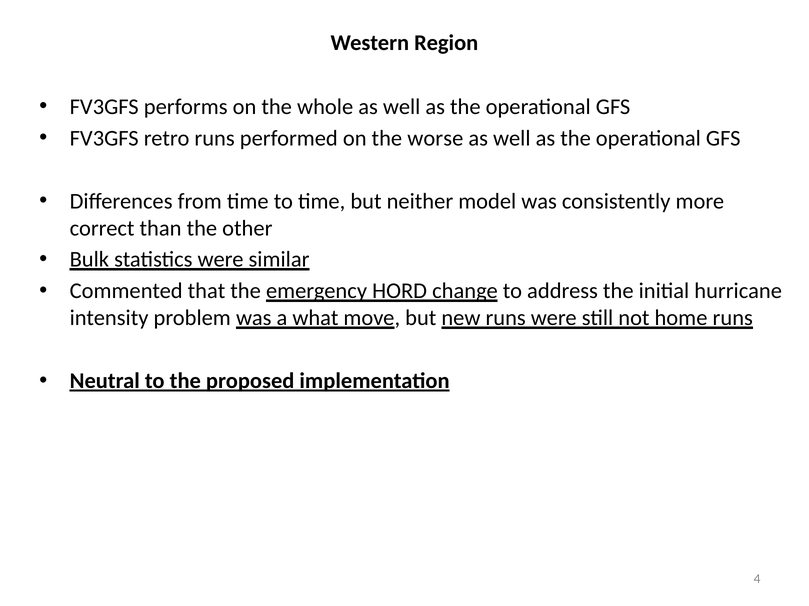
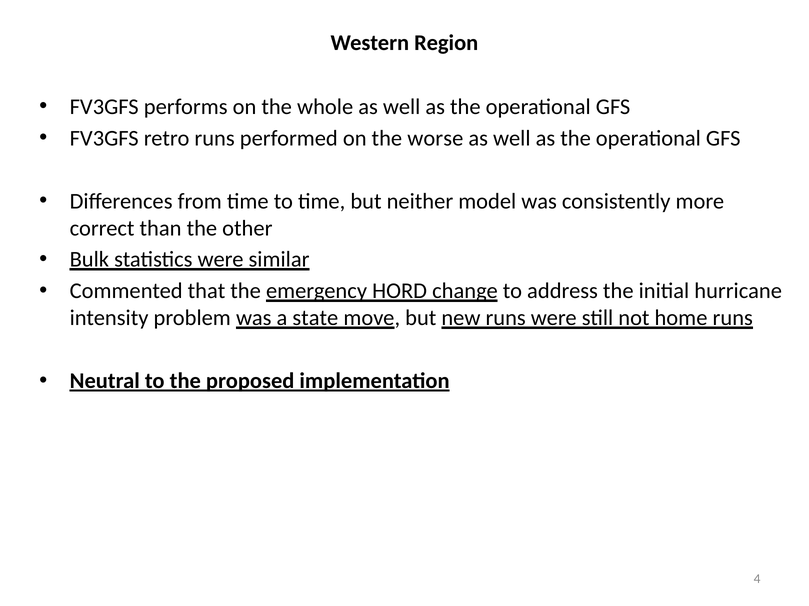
what: what -> state (315, 318)
